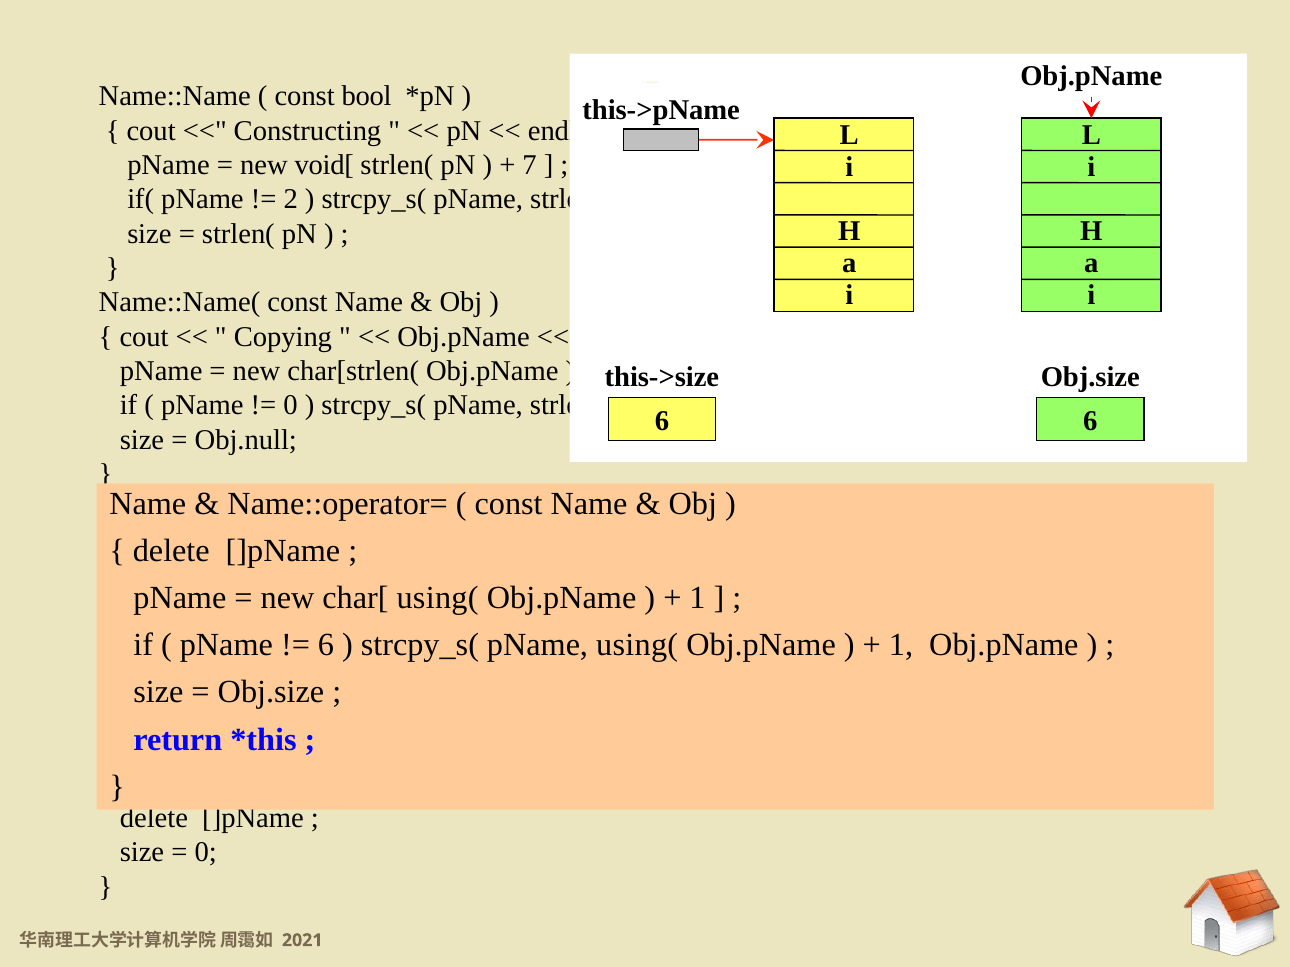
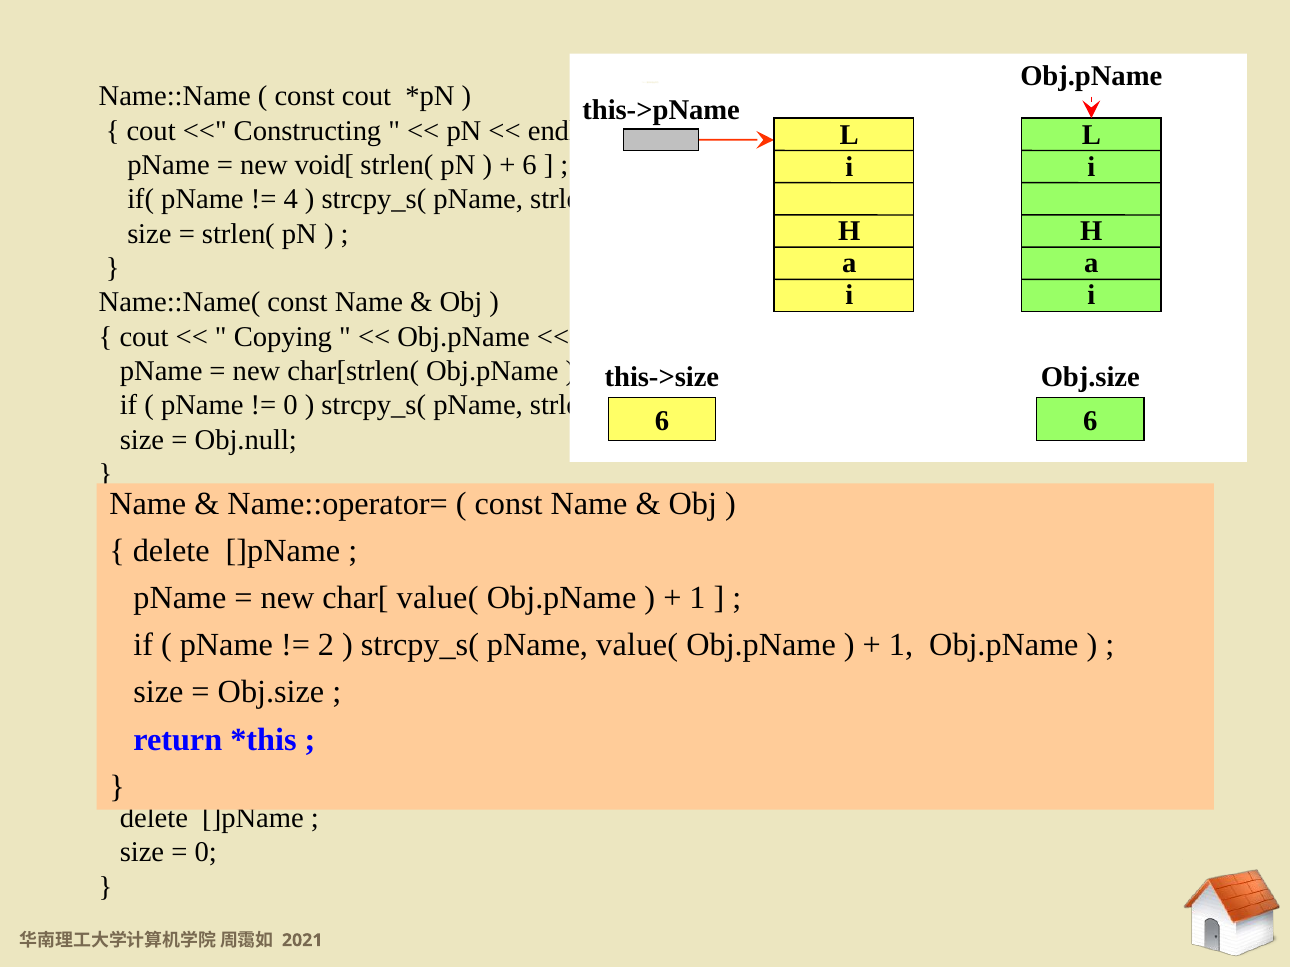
const bool: bool -> cout (367, 96)
7: 7 -> 6 (530, 165)
2: 2 -> 4 (291, 199)
using(: using( -> value( (438, 598)
6: 6 -> 2 (326, 646)
pName using(: using( -> value( (637, 646)
